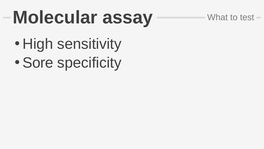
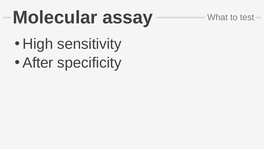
Sore: Sore -> After (38, 63)
